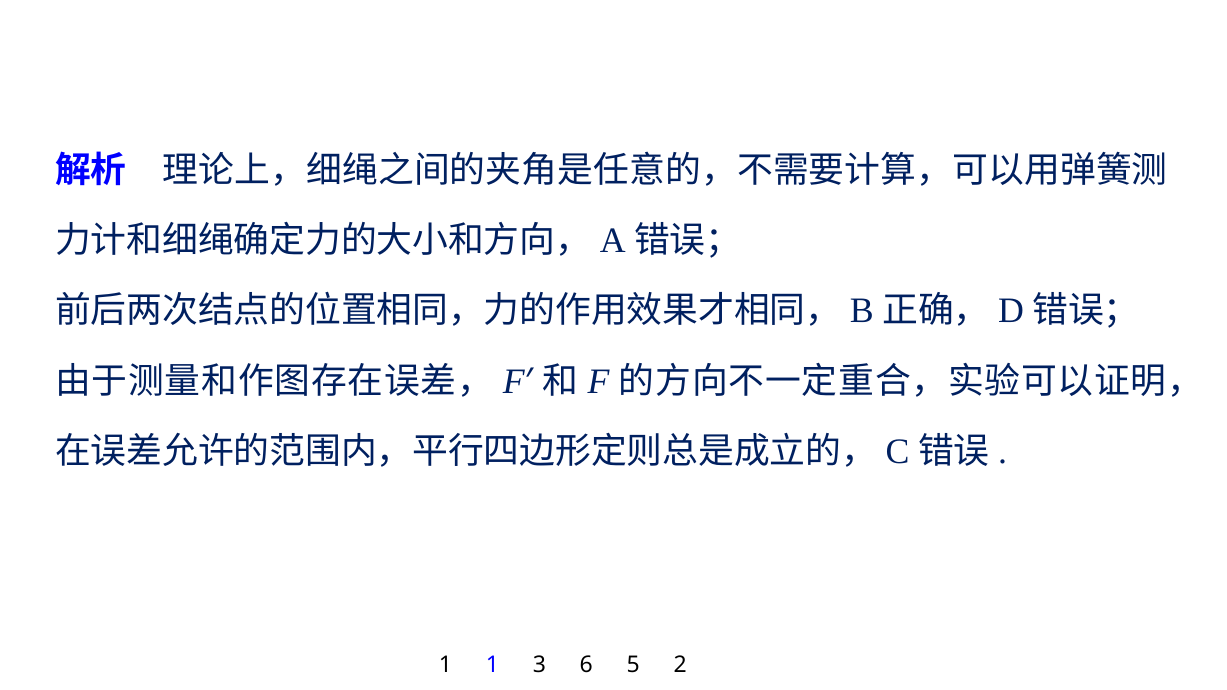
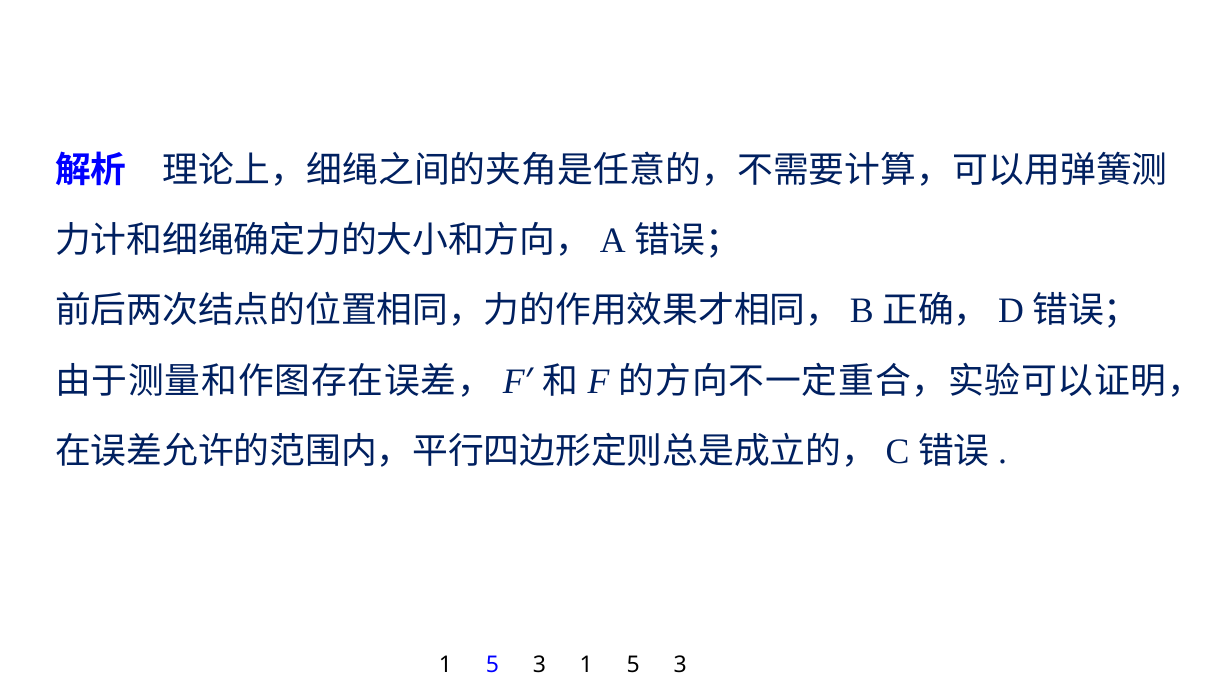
1: 1 -> 5 (492, 666)
3 6: 6 -> 1 (586, 666)
2: 2 -> 3 (680, 666)
